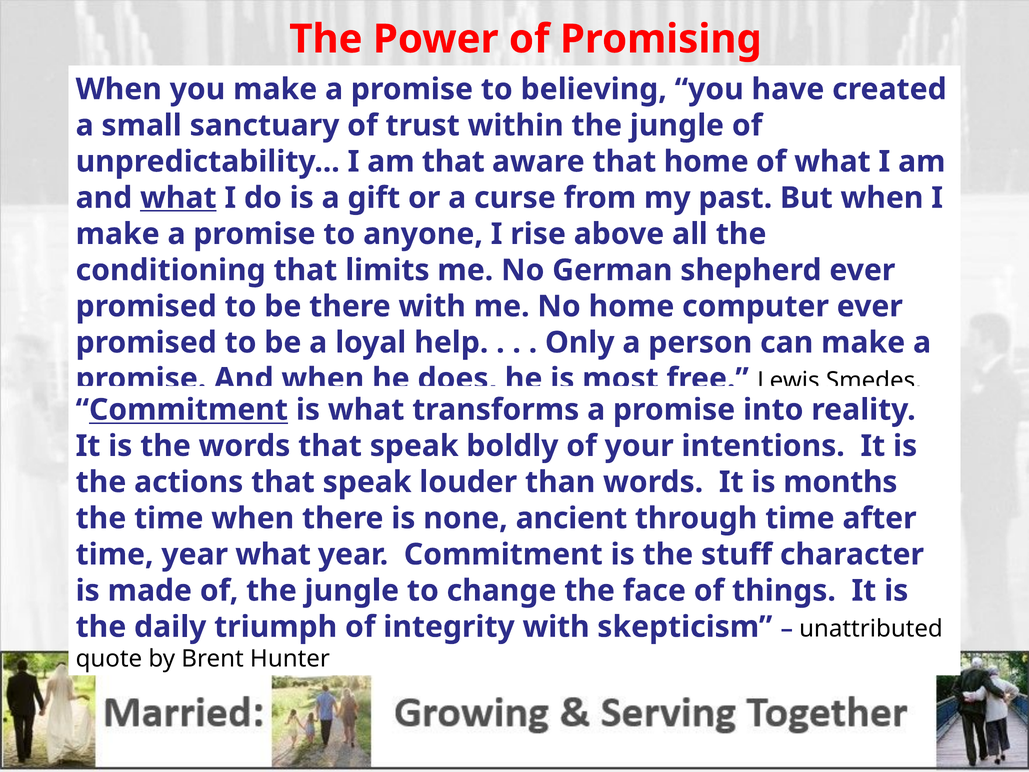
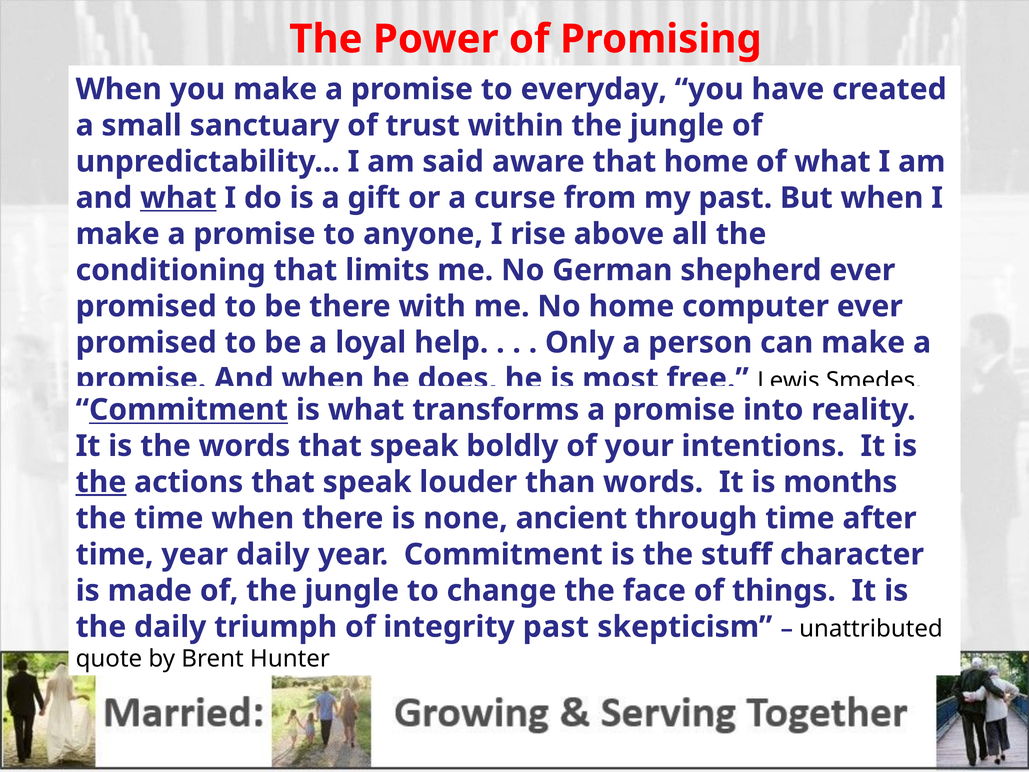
believing: believing -> everyday (594, 89)
am that: that -> said (453, 162)
the underline: none -> present (101, 482)
year what: what -> daily (273, 554)
integrity with: with -> past (556, 627)
